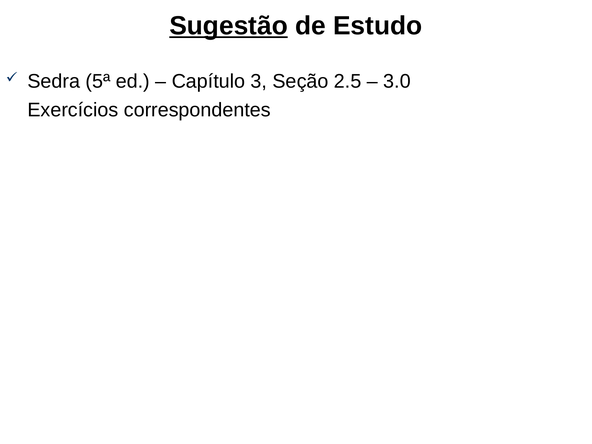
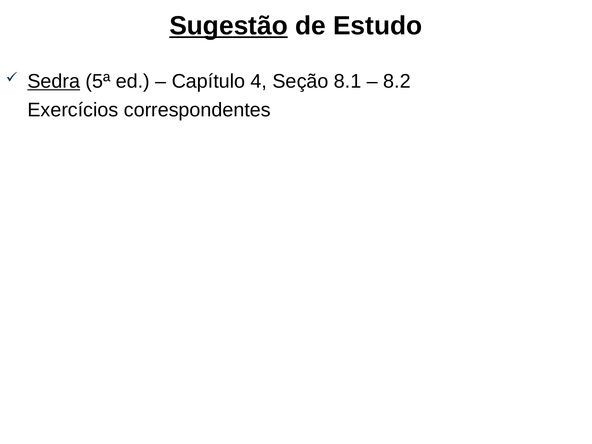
Sedra underline: none -> present (54, 81)
3: 3 -> 4 (259, 81)
2.5: 2.5 -> 8.1 (348, 81)
3.0: 3.0 -> 8.2 (397, 81)
